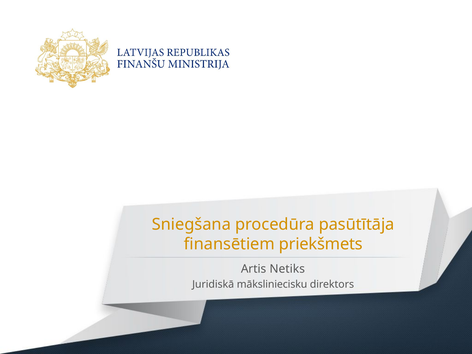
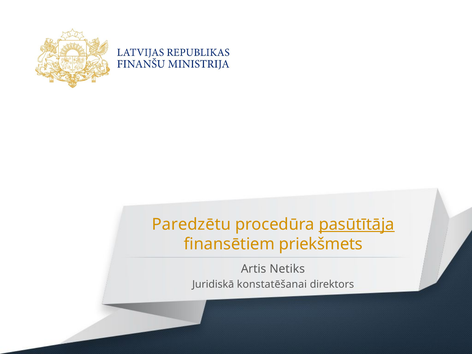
Sniegšana: Sniegšana -> Paredzētu (191, 224)
pasūtītāja underline: none -> present (357, 224)
māksliniecisku: māksliniecisku -> konstatēšanai (272, 284)
